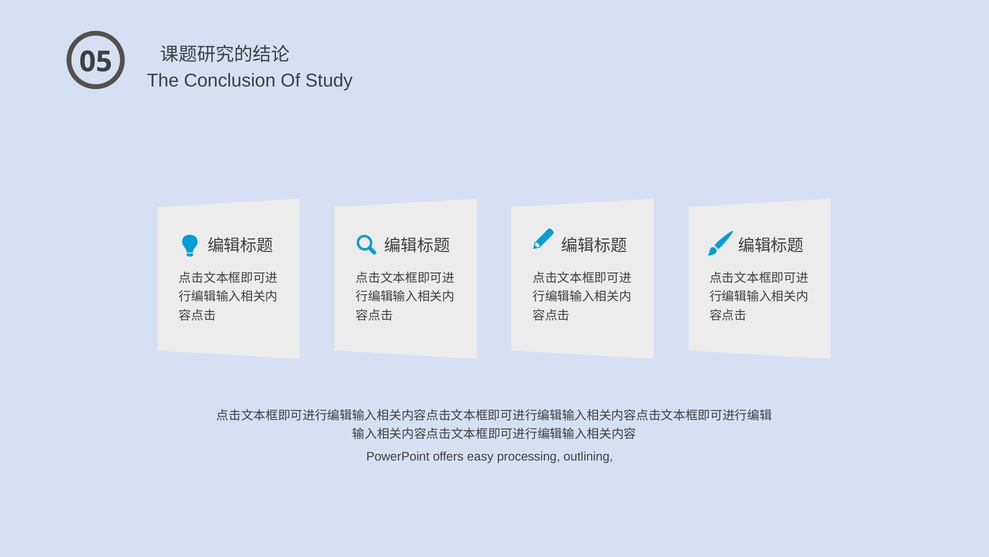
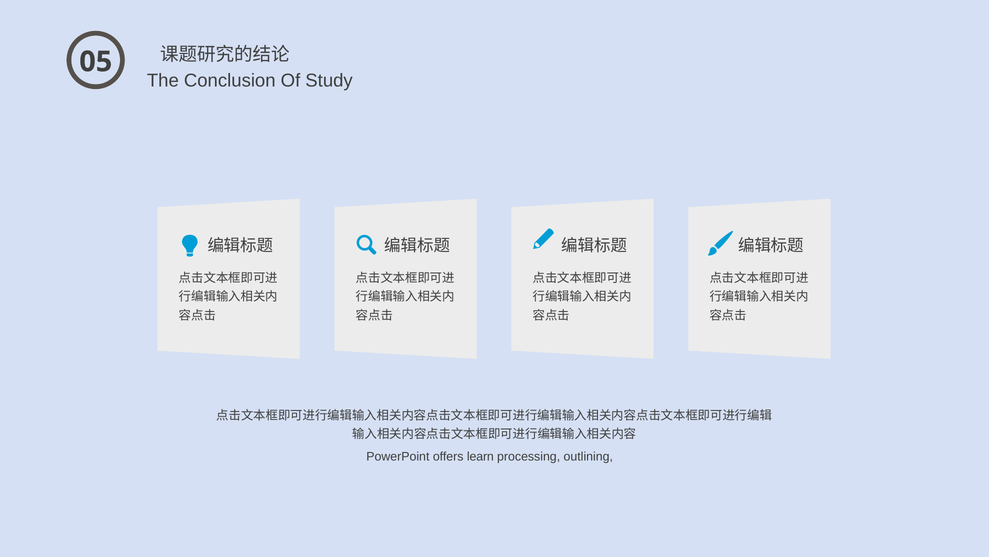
easy: easy -> learn (480, 456)
